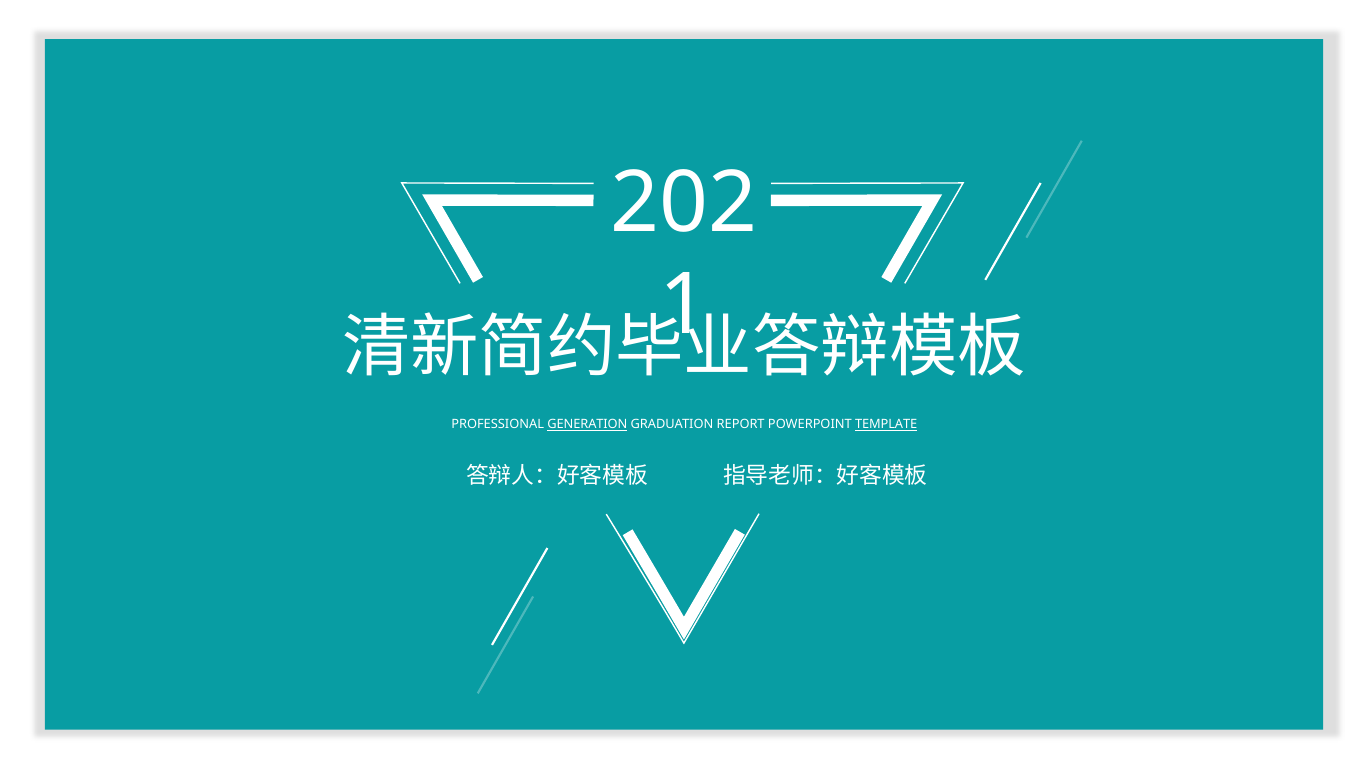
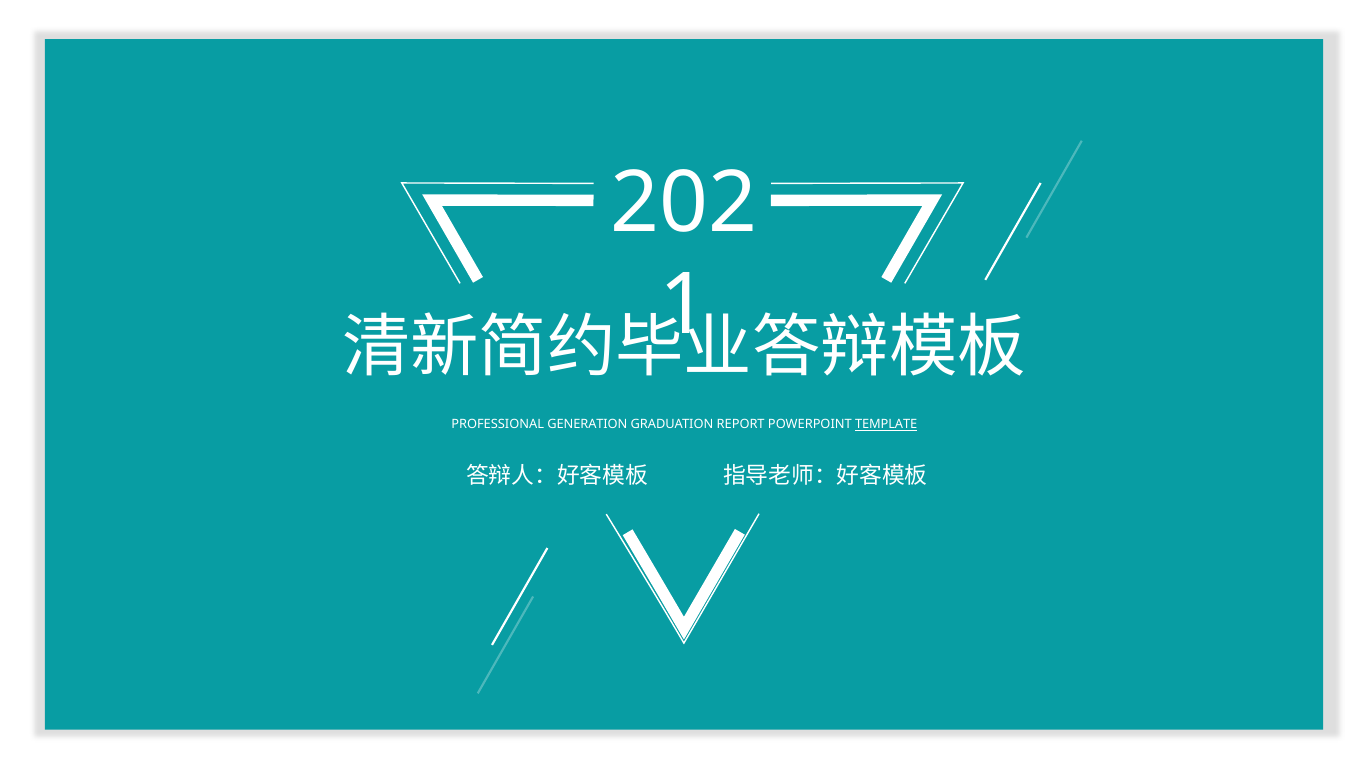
GENERATION underline: present -> none (587, 425)
